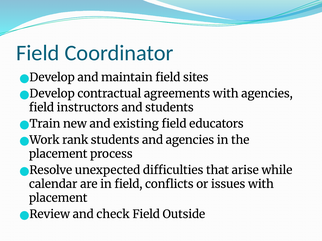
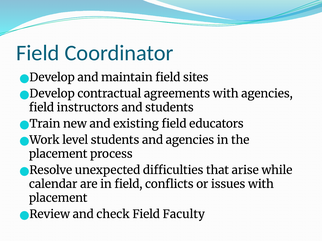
rank: rank -> level (75, 140)
Outside: Outside -> Faculty (184, 215)
